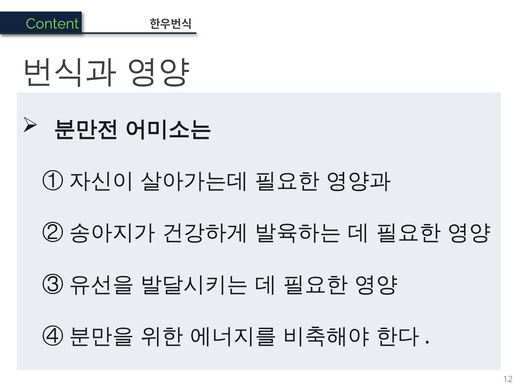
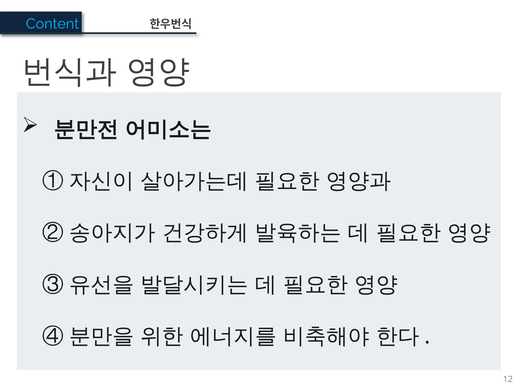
Content colour: light green -> light blue (52, 24)
